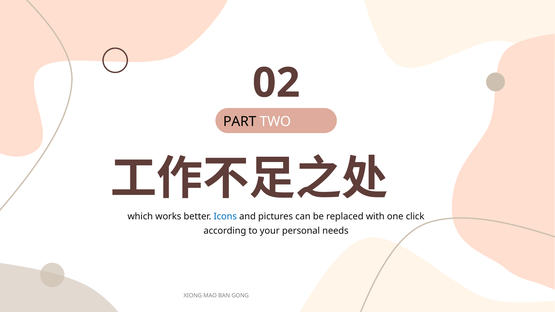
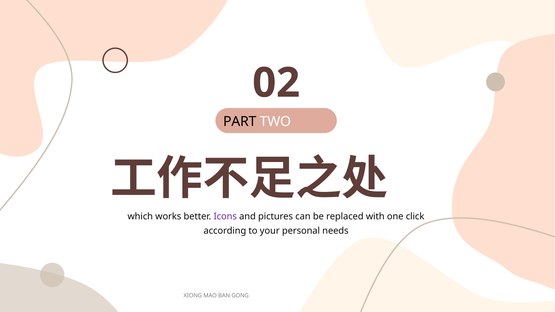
Icons colour: blue -> purple (225, 217)
